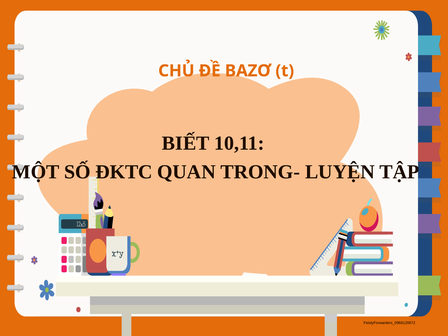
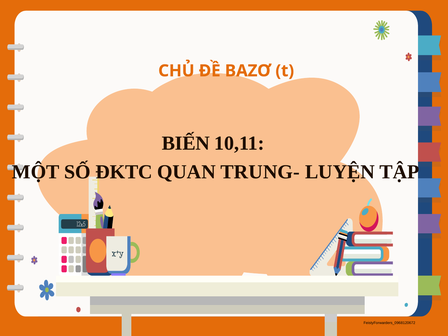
BIẾT: BIẾT -> BIẾN (186, 143)
TRONG-: TRONG- -> TRUNG- (260, 172)
